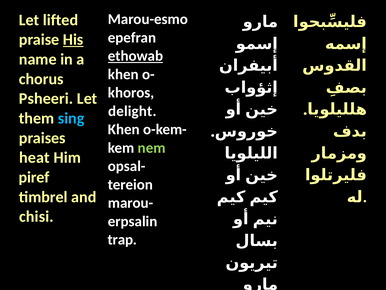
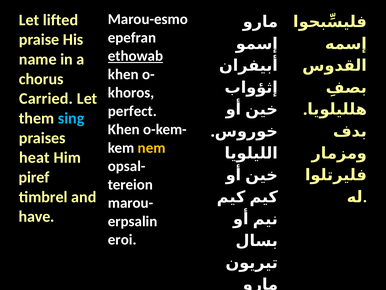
His underline: present -> none (73, 40)
Psheeri: Psheeri -> Carried (46, 98)
delight: delight -> perfect (132, 111)
nem colour: light green -> yellow (152, 148)
chisi: chisi -> have (37, 216)
trap: trap -> eroi (122, 239)
